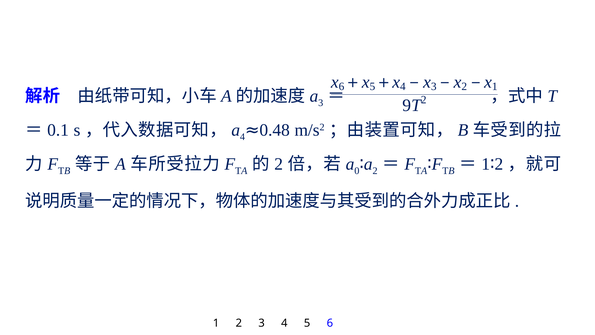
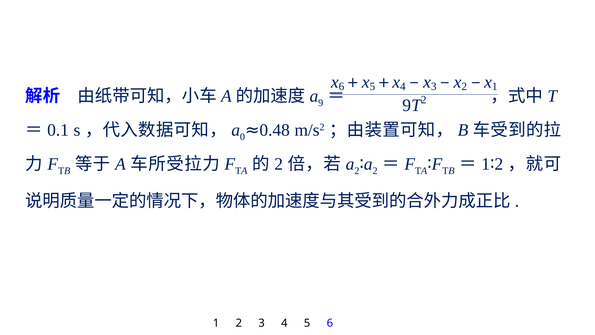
3: 3 -> 9 (321, 103)
4: 4 -> 0 (242, 137)
0: 0 -> 2 (357, 171)
